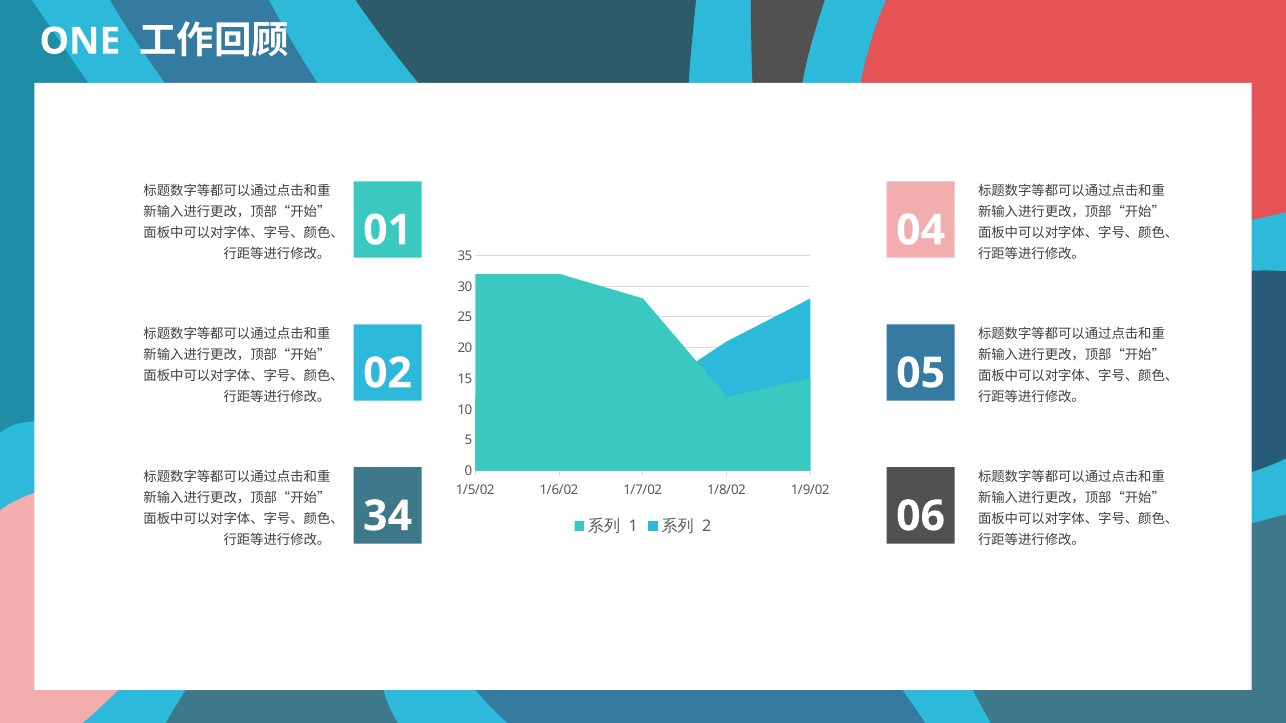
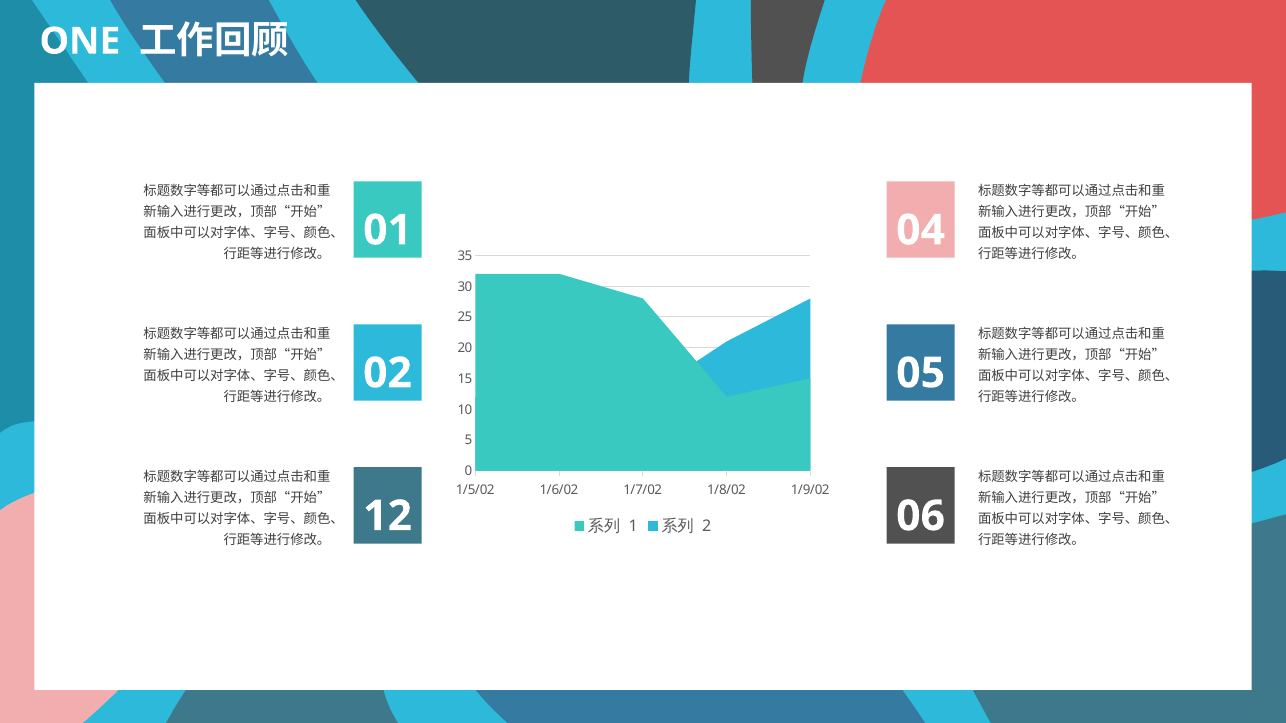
34: 34 -> 12 (388, 516)
